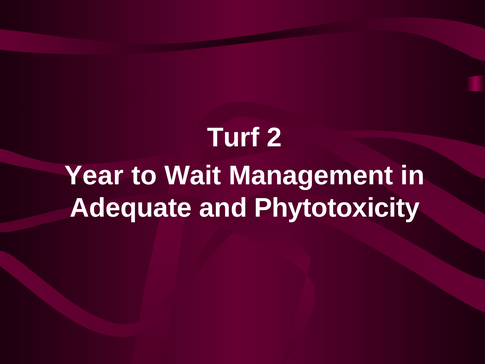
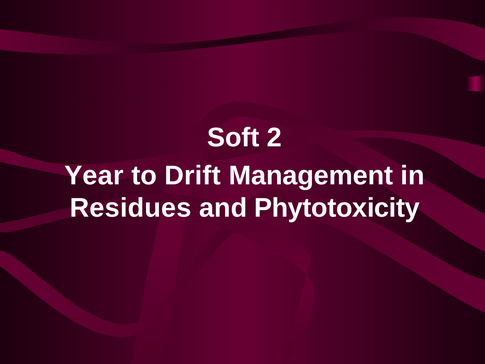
Turf: Turf -> Soft (233, 138)
Wait: Wait -> Drift (193, 175)
Adequate: Adequate -> Residues (131, 208)
